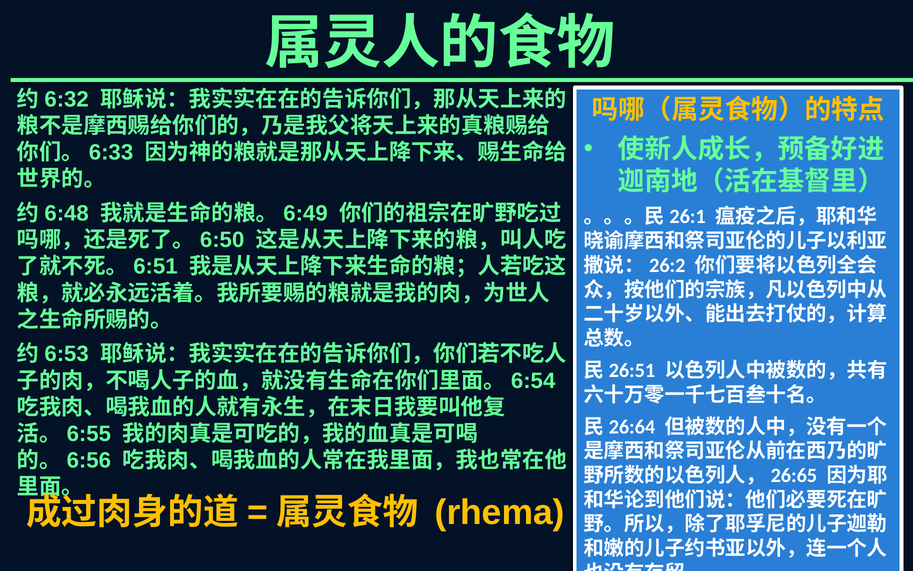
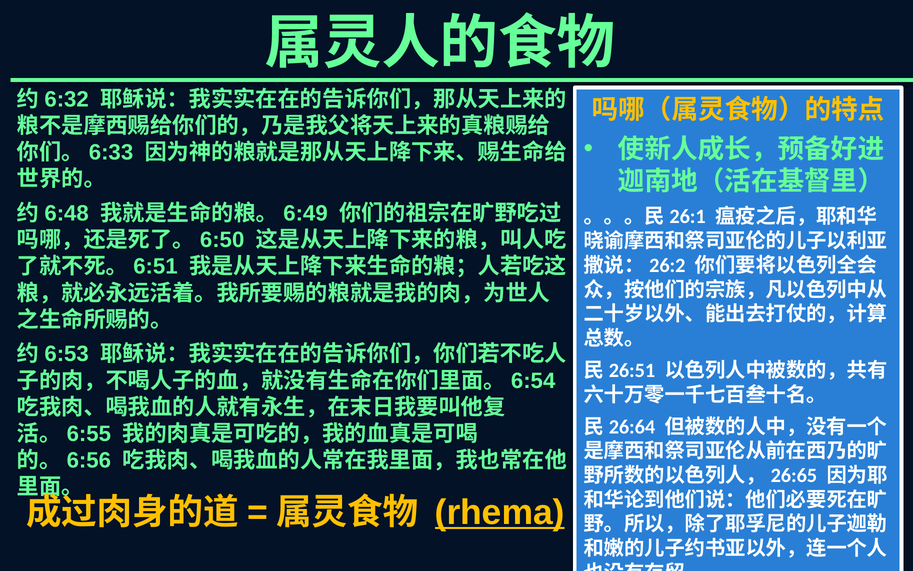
rhema underline: none -> present (500, 512)
